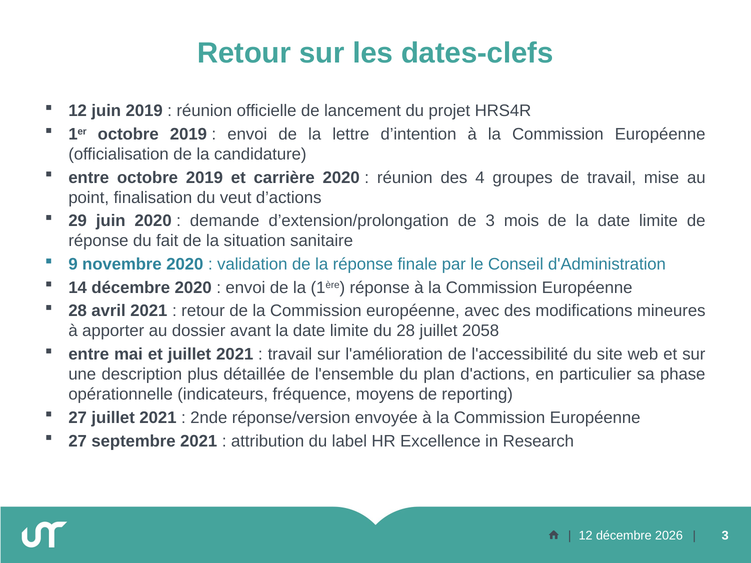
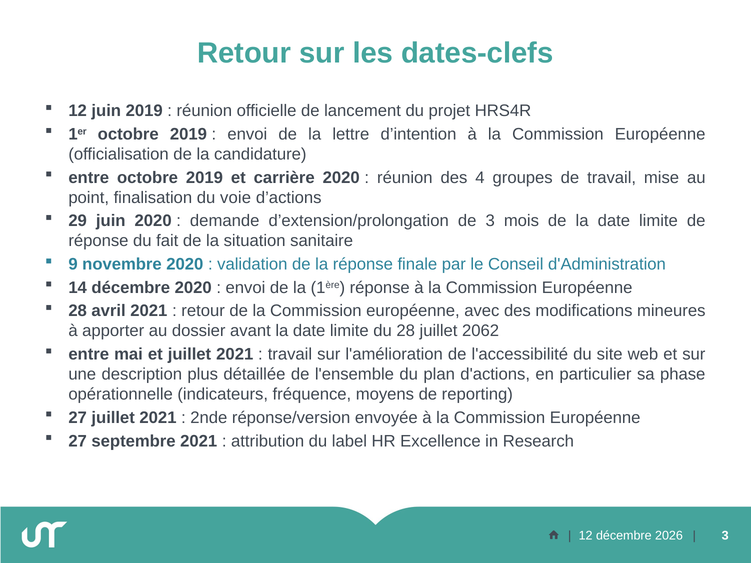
veut: veut -> voie (236, 198)
2058: 2058 -> 2062 (481, 331)
